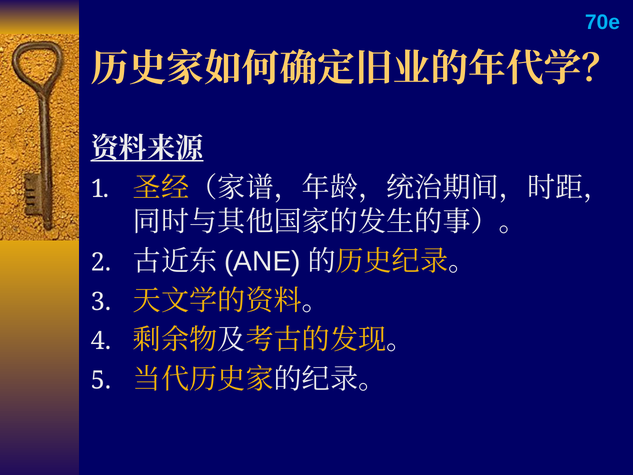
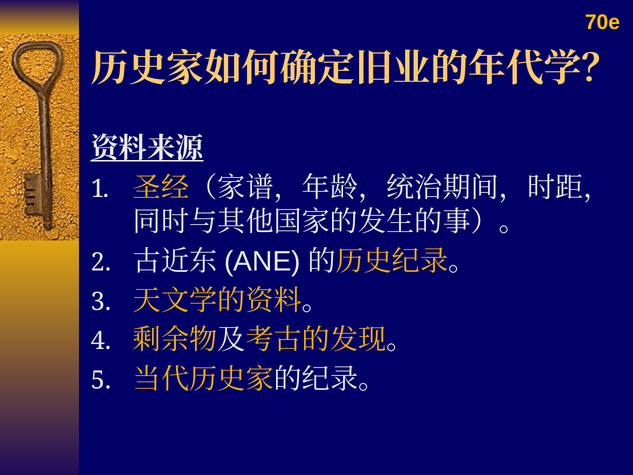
70e colour: light blue -> yellow (602, 23)
